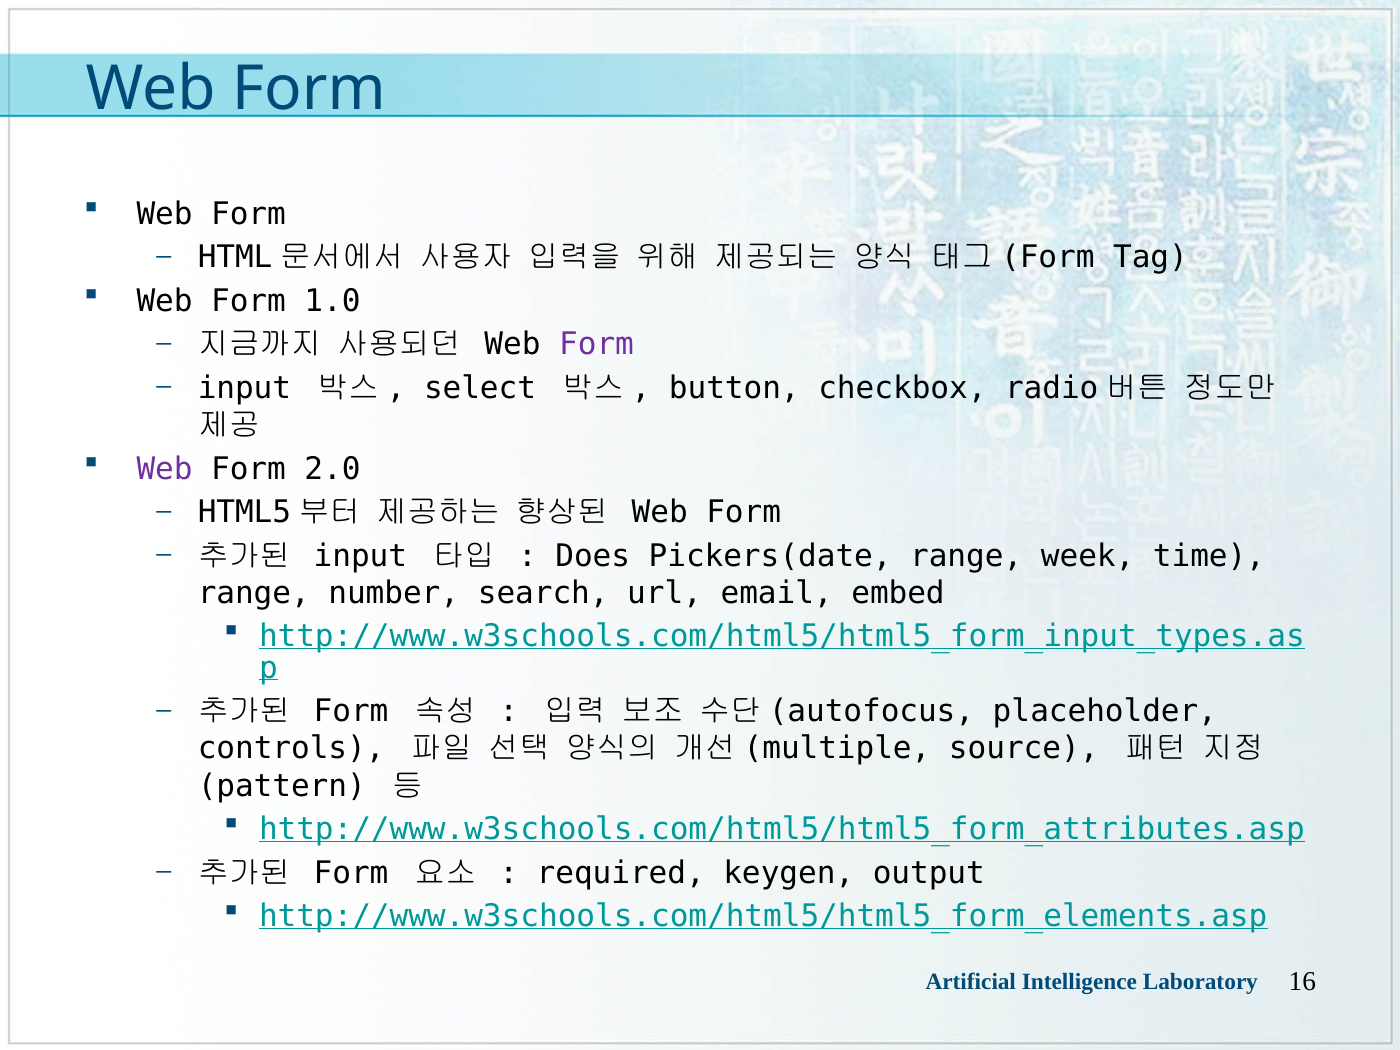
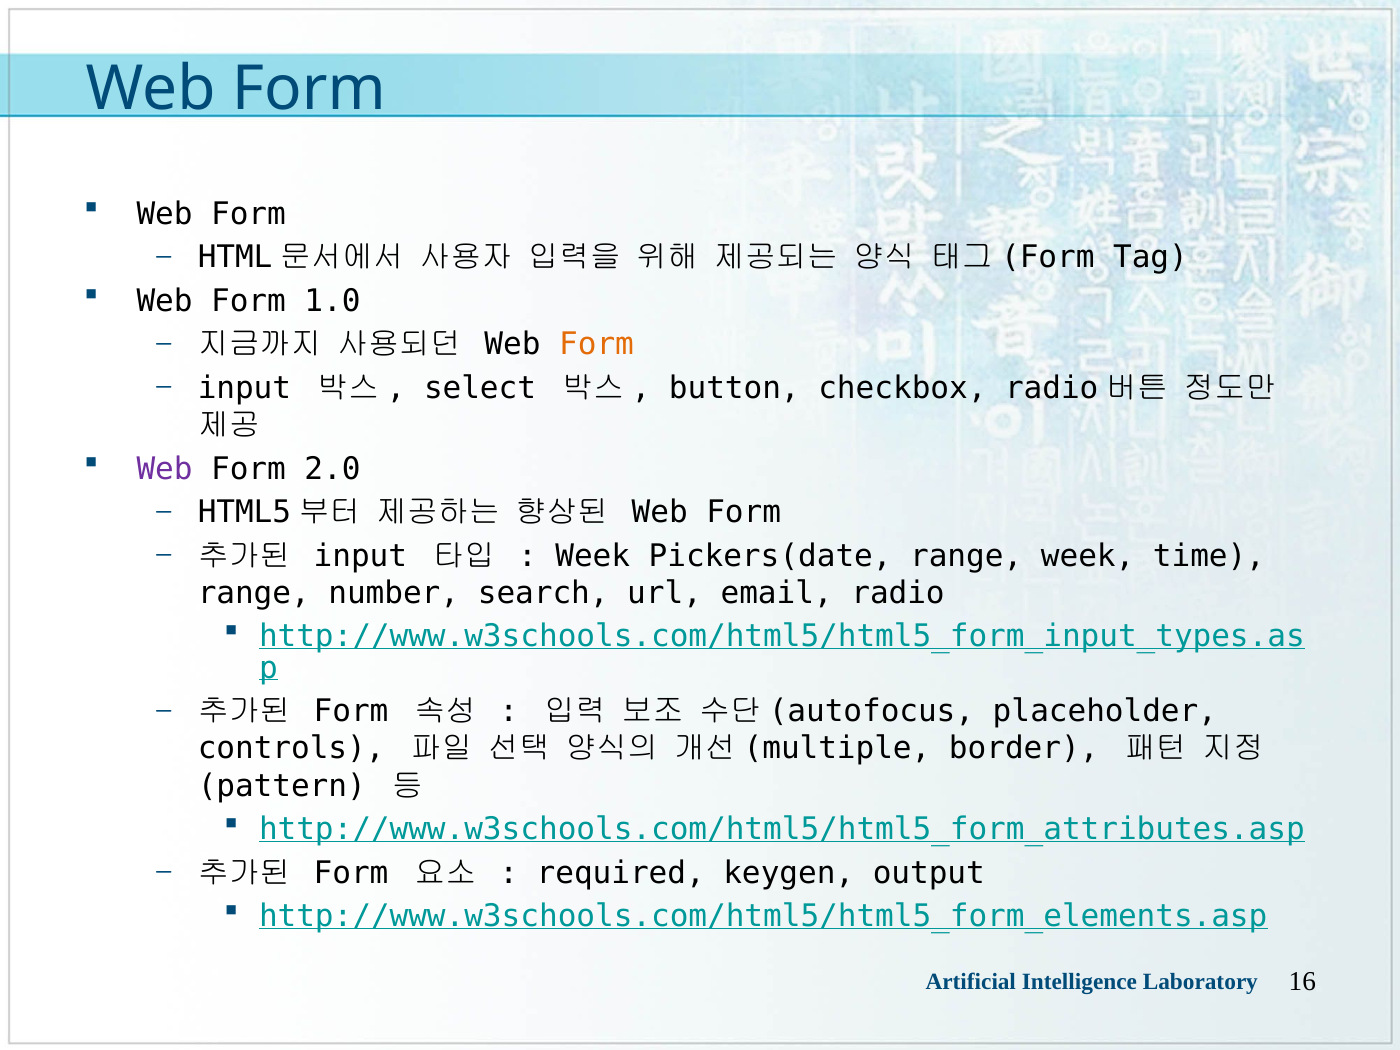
Form colour: purple -> orange (597, 344)
Does: Does -> Week (593, 556)
embed: embed -> radio (898, 593)
source: source -> border (1024, 749)
